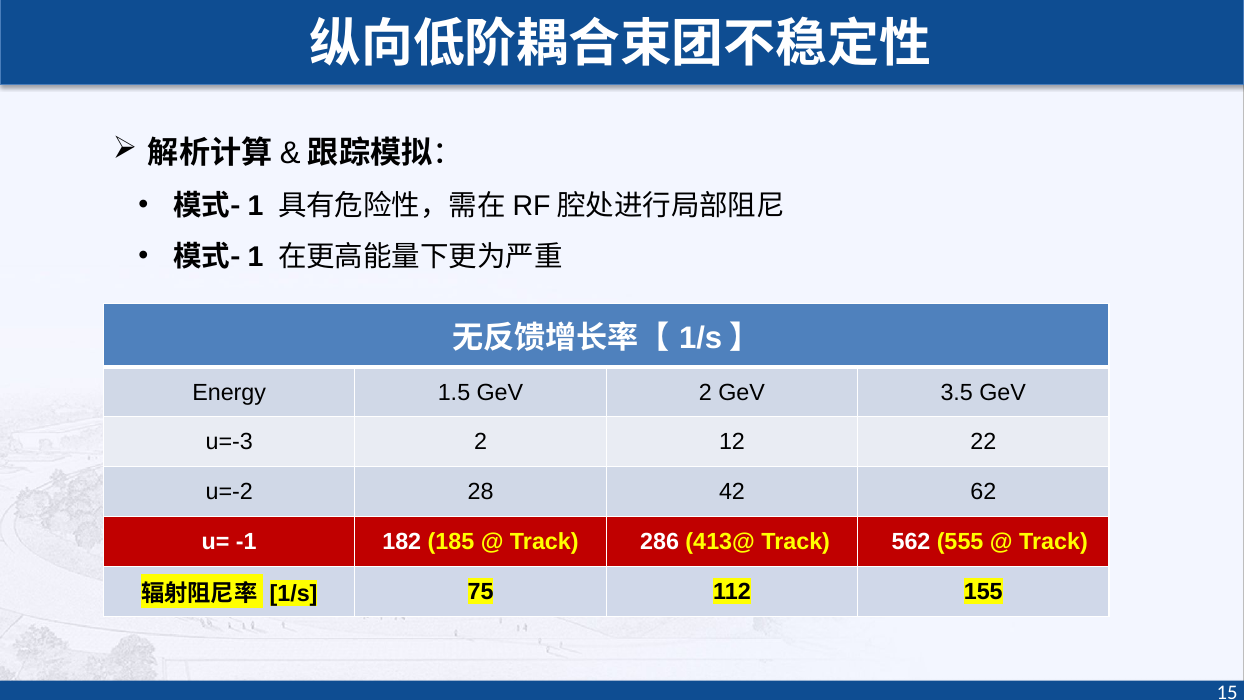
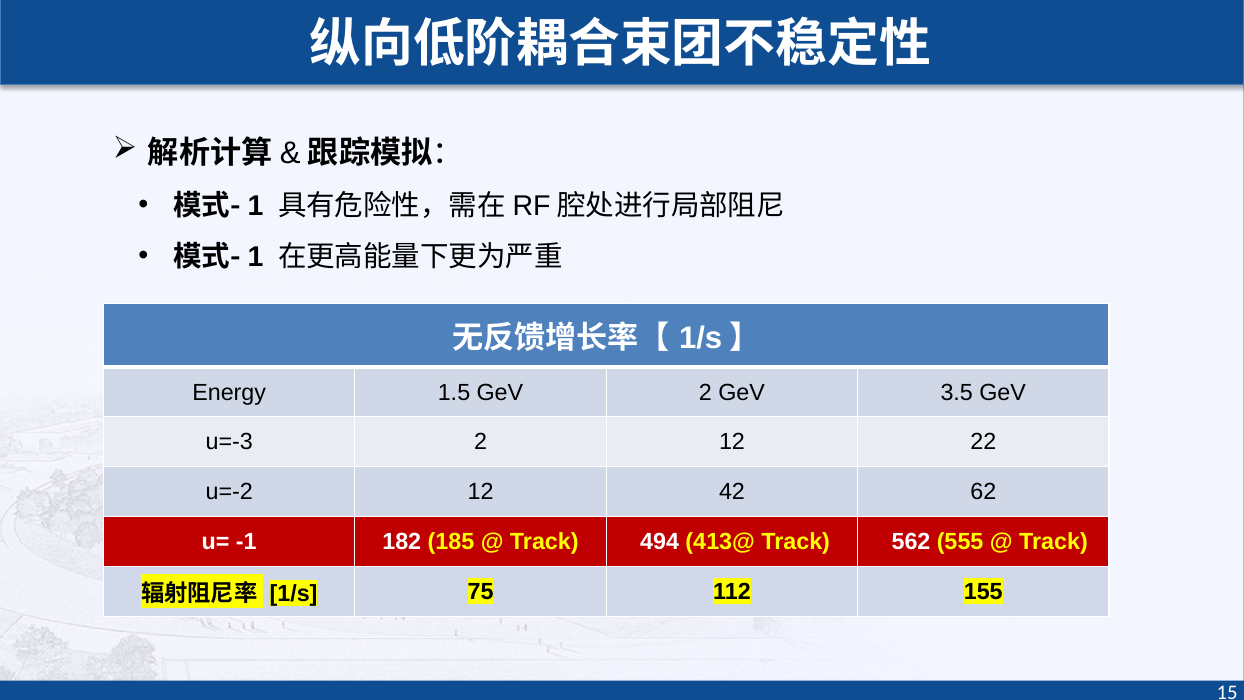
u=-2 28: 28 -> 12 (481, 492)
286: 286 -> 494 (660, 542)
